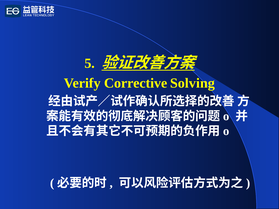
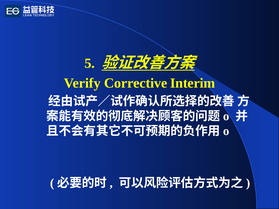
Solving: Solving -> Interim (193, 83)
